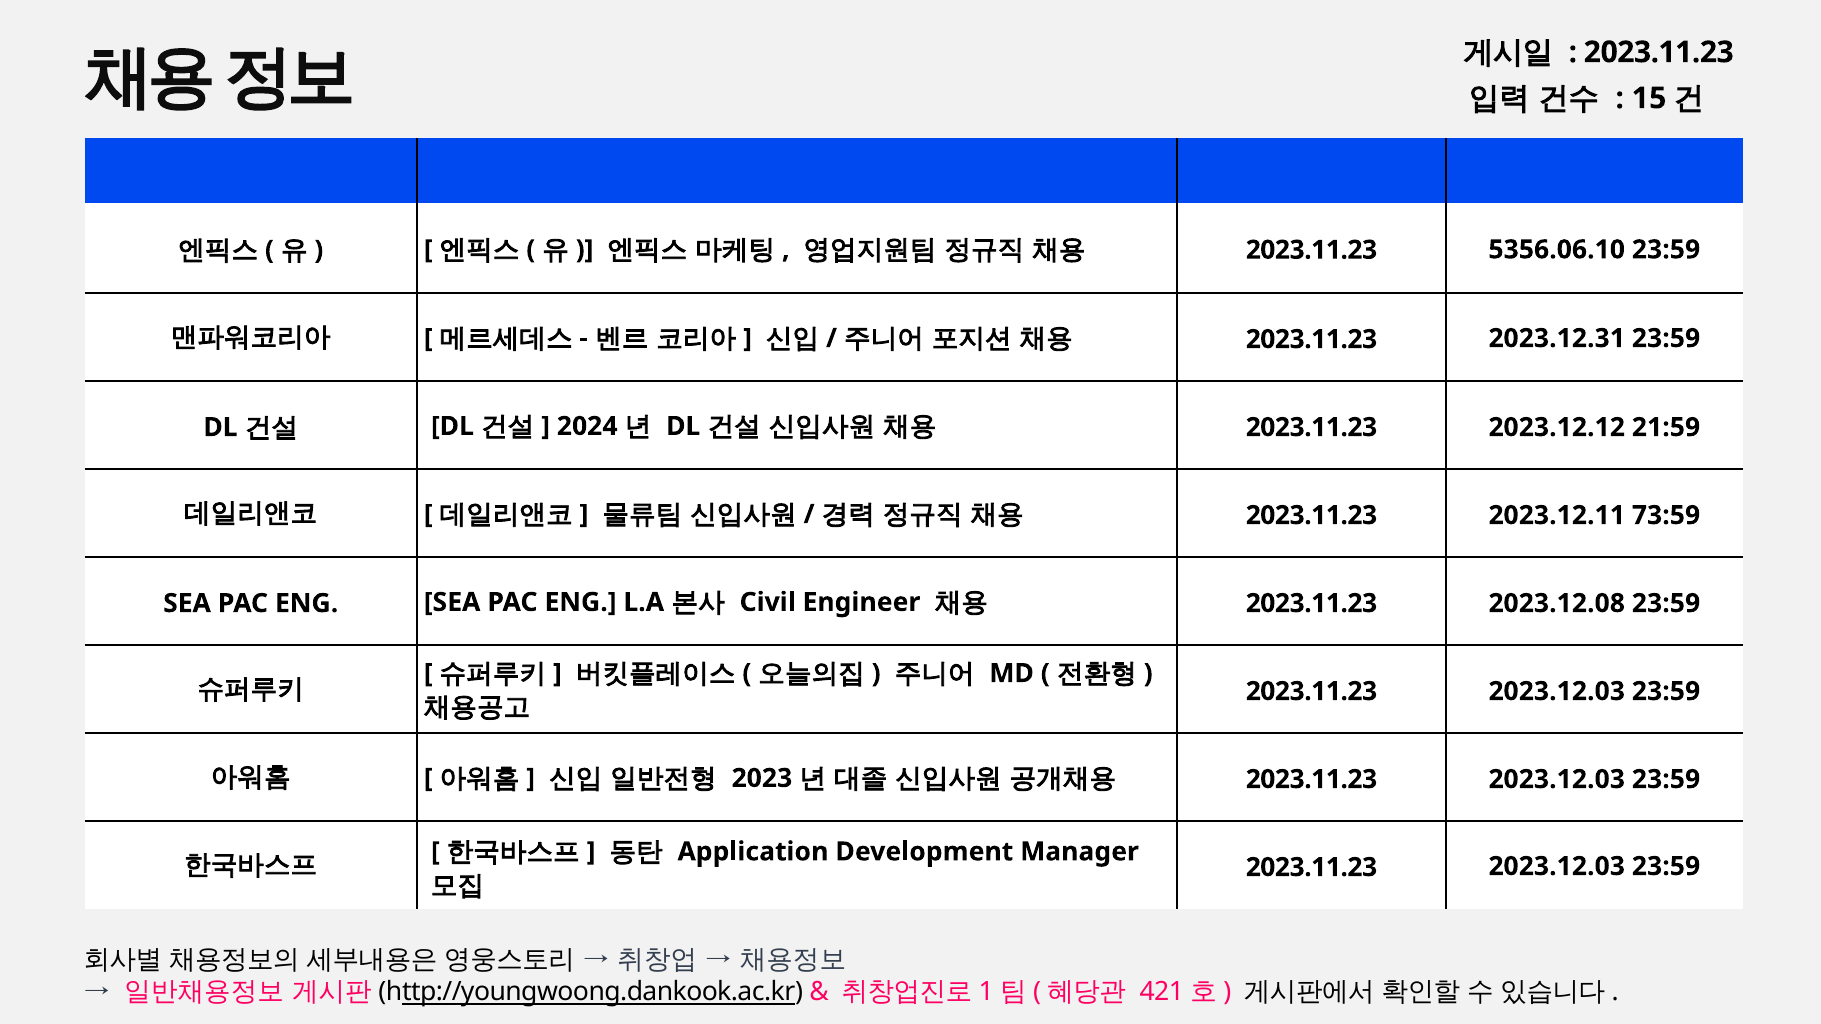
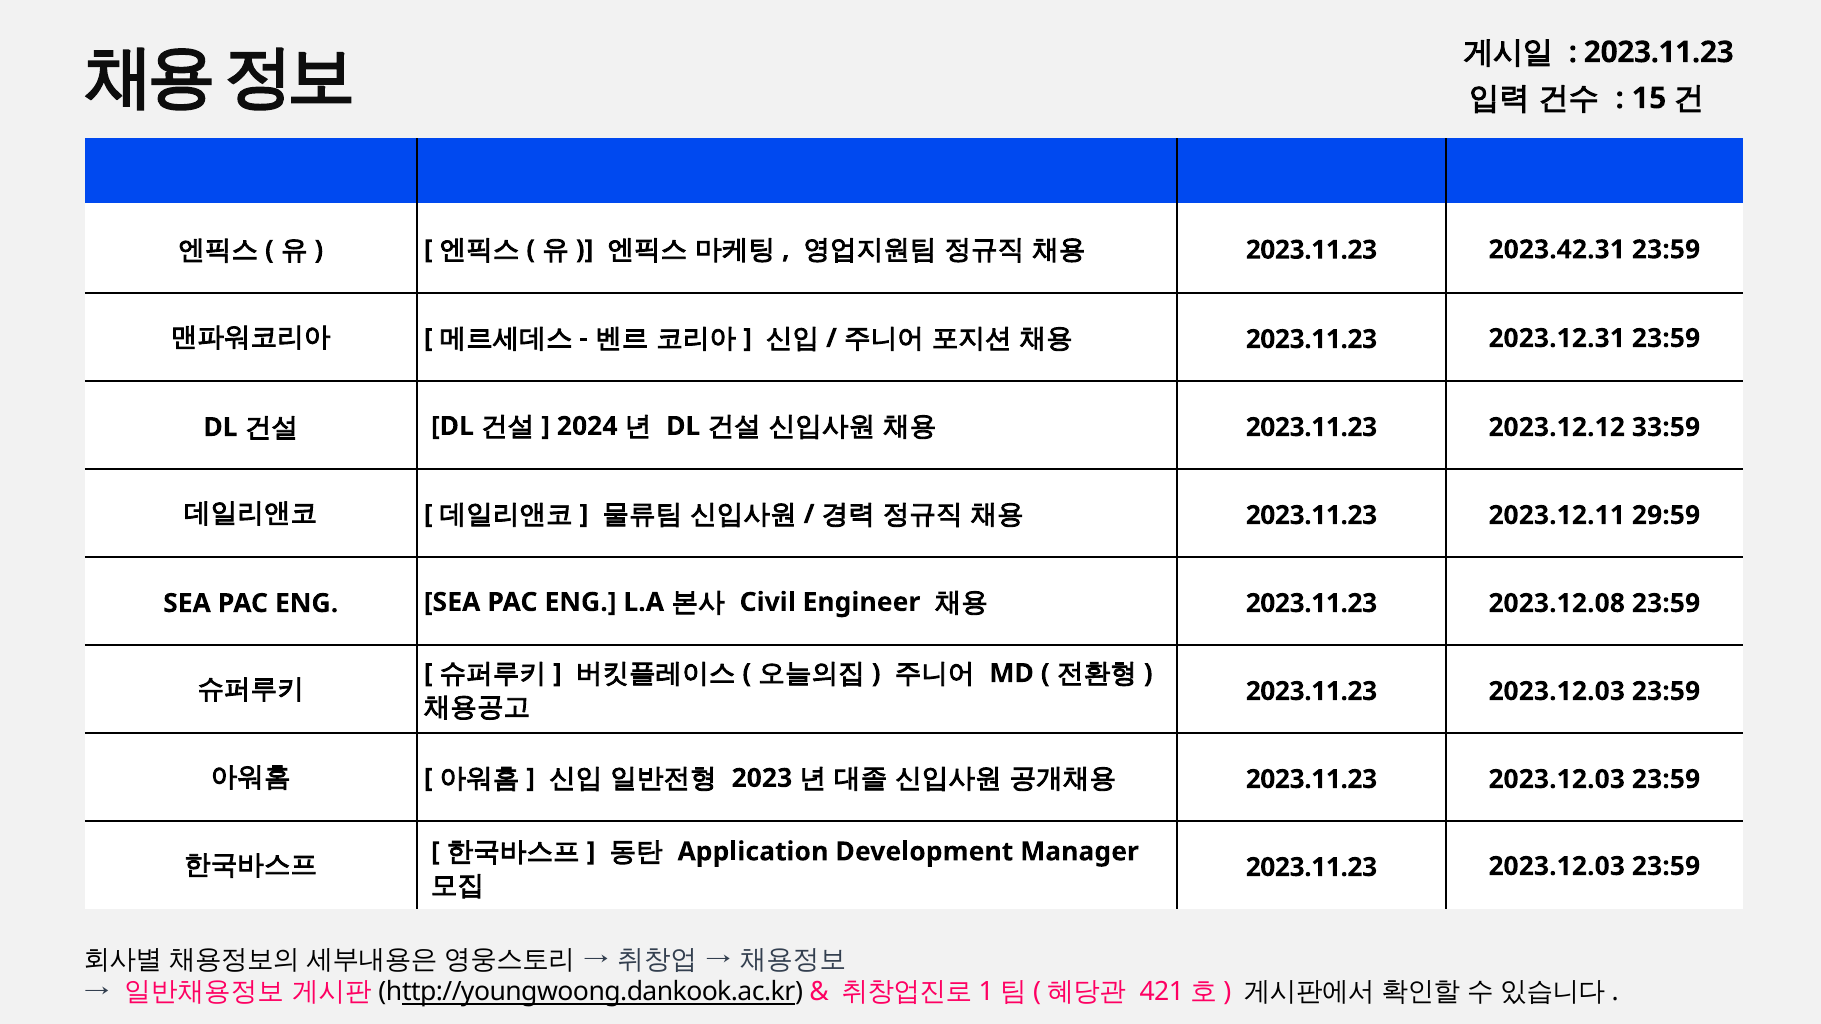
5356.06.10: 5356.06.10 -> 2023.42.31 (1557, 250)
21:59: 21:59 -> 33:59 (1666, 427)
73:59: 73:59 -> 29:59 (1666, 515)
